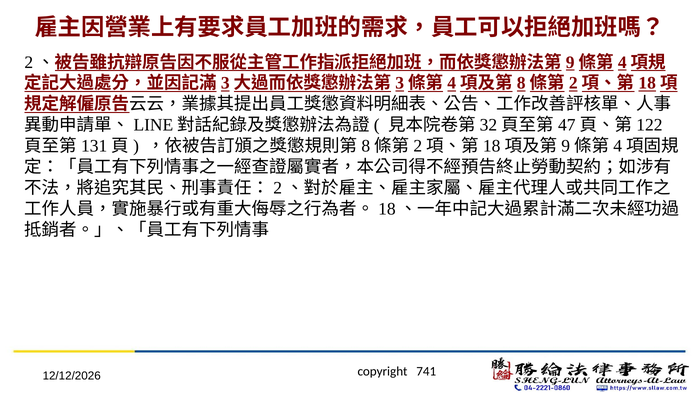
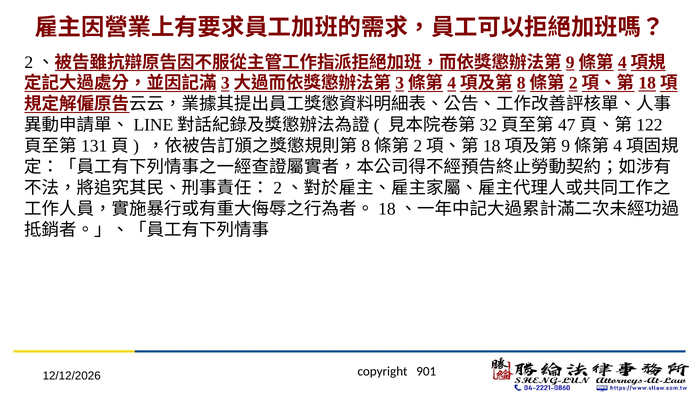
741: 741 -> 901 (426, 372)
